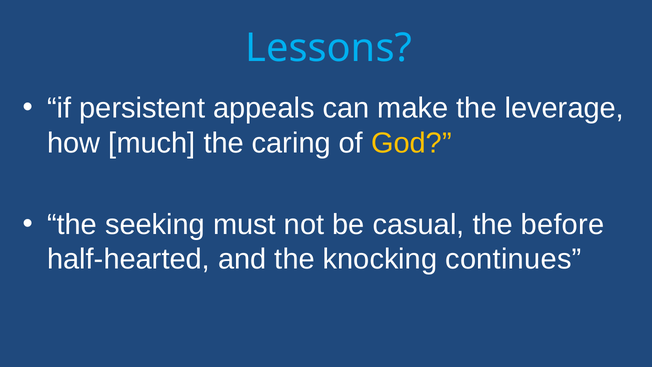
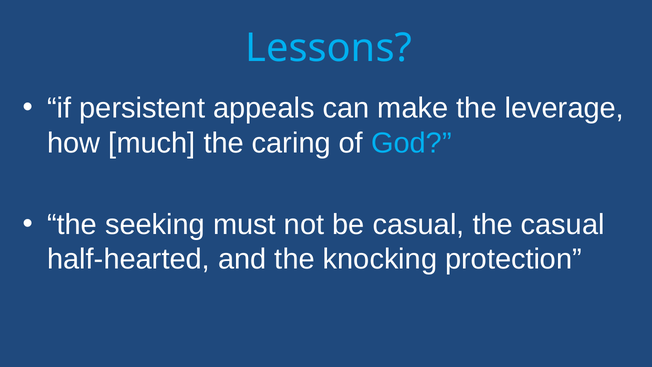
God colour: yellow -> light blue (411, 143)
the before: before -> casual (563, 224)
continues: continues -> protection (514, 259)
